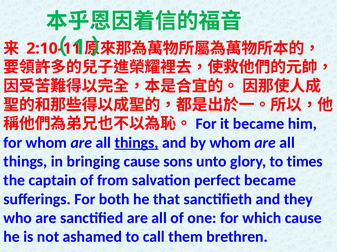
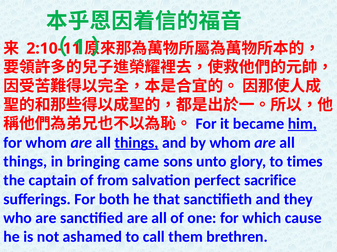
him underline: none -> present (302, 124)
bringing cause: cause -> came (142, 162)
perfect became: became -> sacrifice (270, 181)
